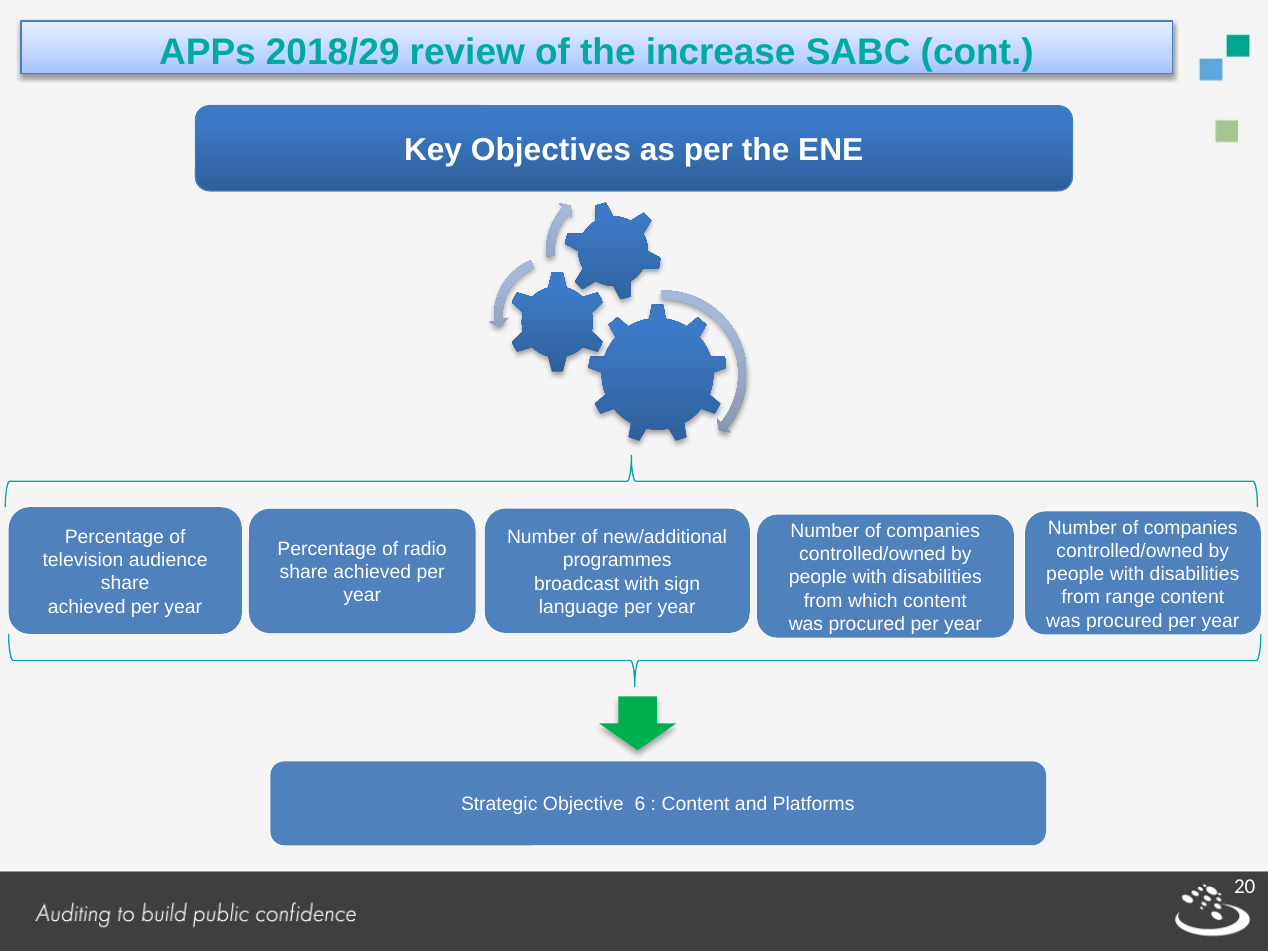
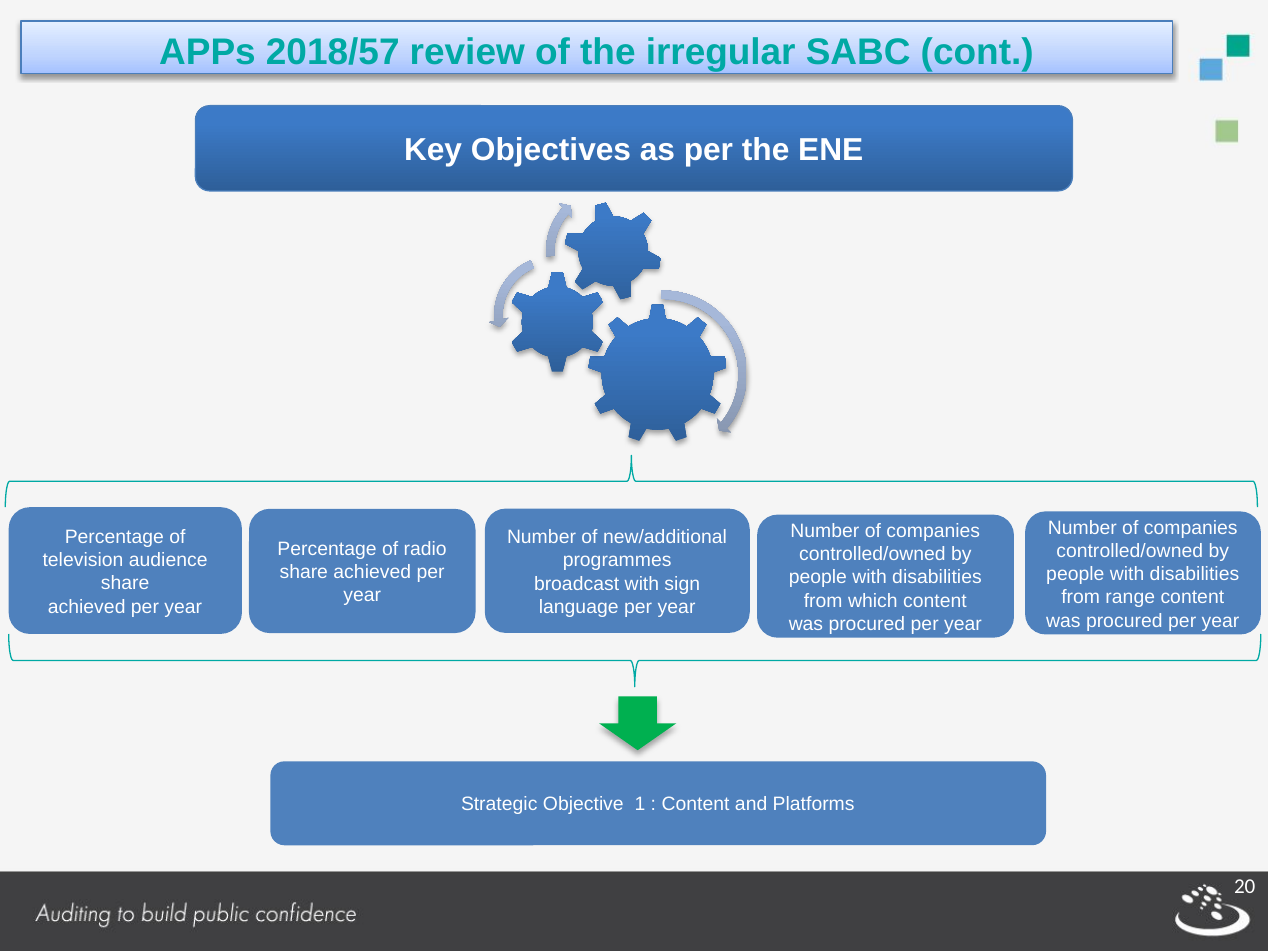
2018/29: 2018/29 -> 2018/57 (333, 52)
increase: increase -> irregular (721, 52)
6: 6 -> 1 (640, 805)
